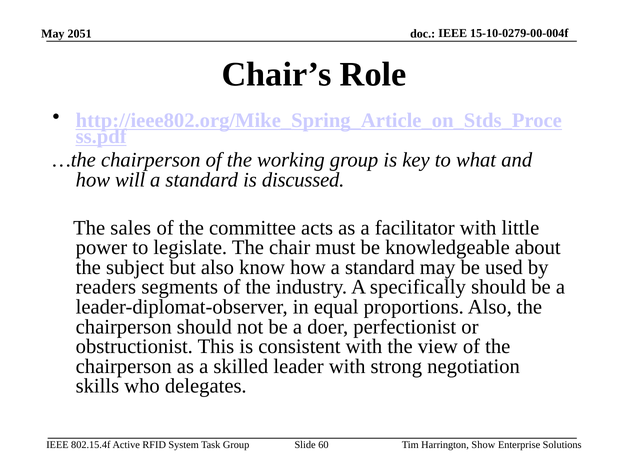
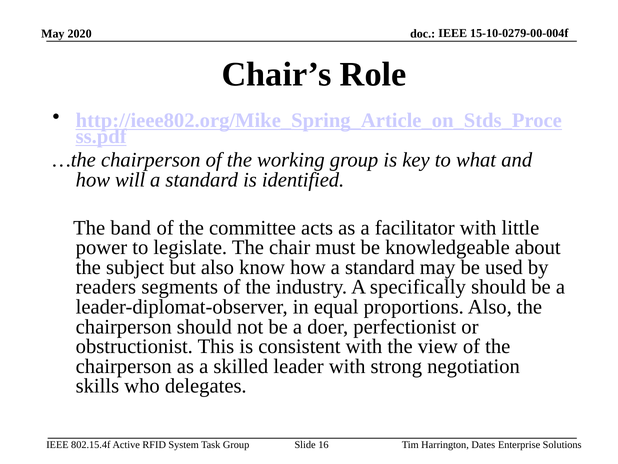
2051: 2051 -> 2020 (80, 34)
discussed: discussed -> identified (303, 180)
sales: sales -> band (131, 228)
Show: Show -> Dates (483, 445)
60: 60 -> 16 (323, 445)
